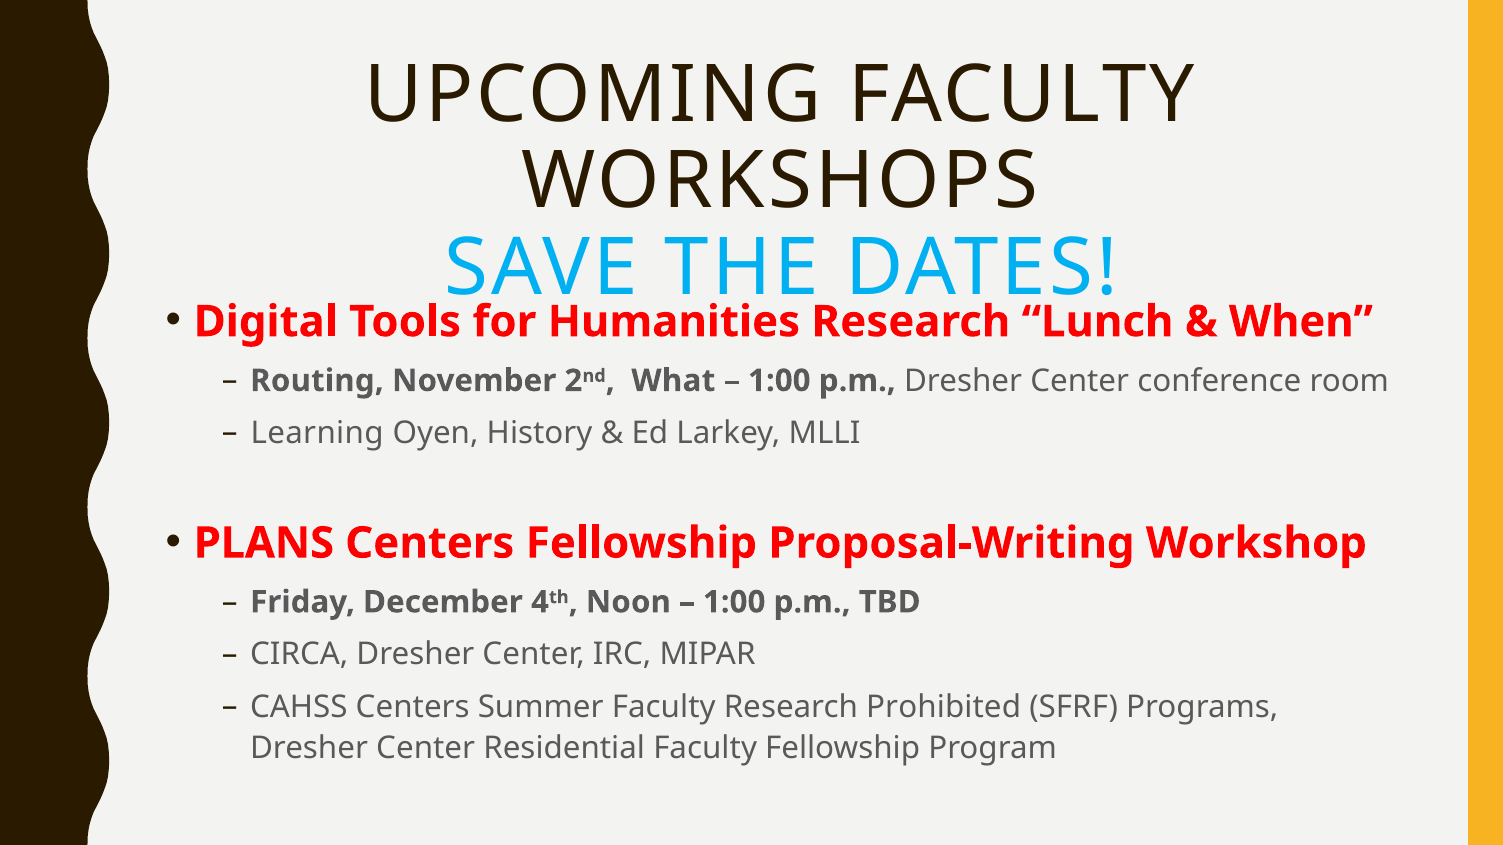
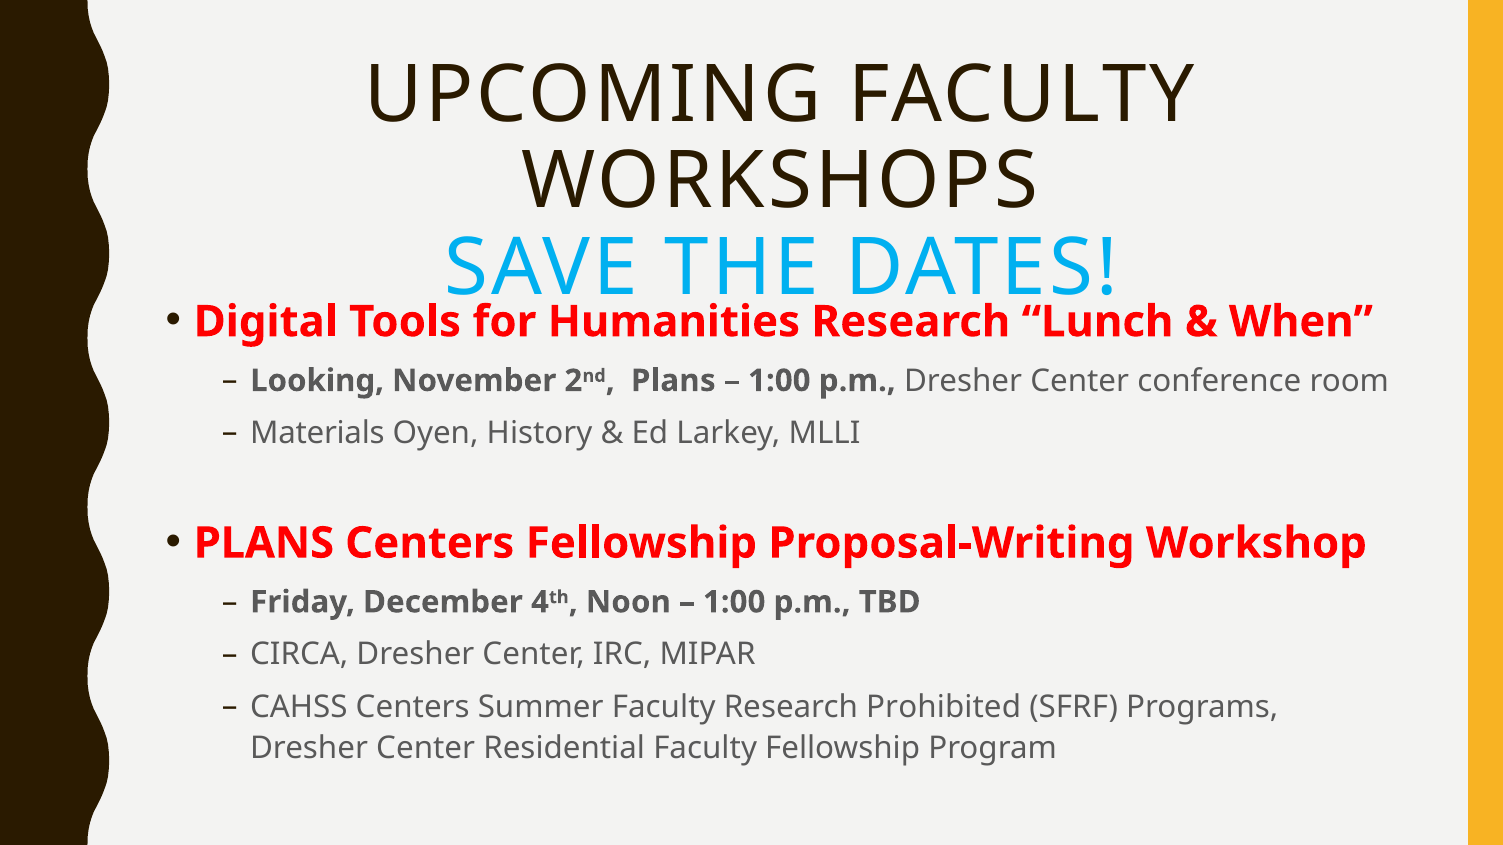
Routing: Routing -> Looking (317, 381)
2nd What: What -> Plans (673, 381)
Learning: Learning -> Materials (317, 433)
